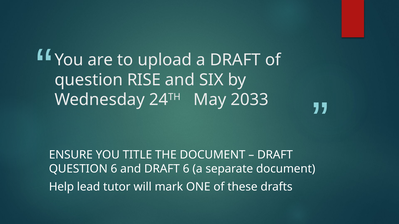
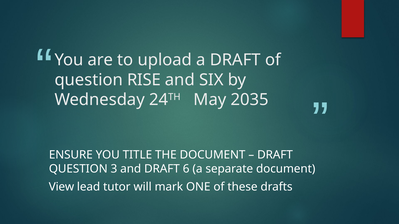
2033: 2033 -> 2035 (250, 100)
QUESTION 6: 6 -> 3 (114, 169)
Help: Help -> View (61, 187)
